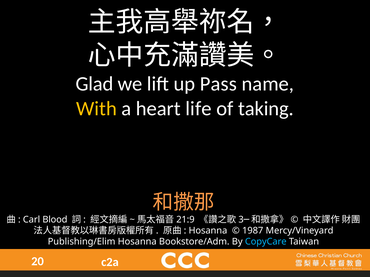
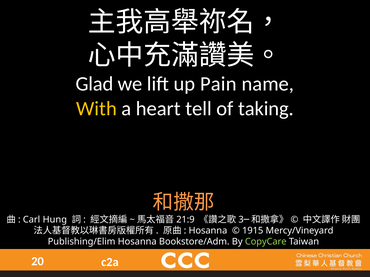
Pass: Pass -> Pain (218, 84)
life: life -> tell (199, 109)
Blood: Blood -> Hung (55, 220)
1987: 1987 -> 1915 (253, 231)
CopyCare colour: light blue -> light green (266, 242)
